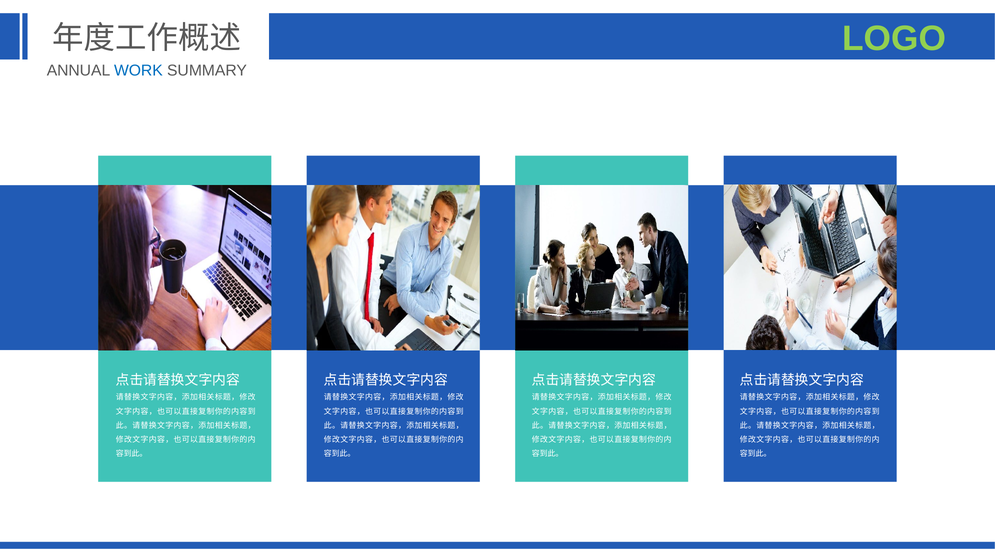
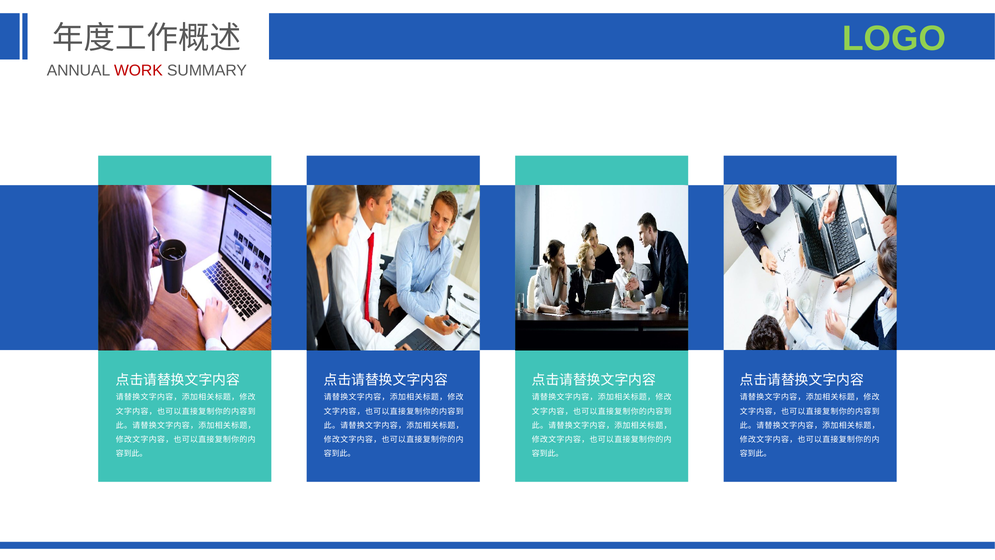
WORK colour: blue -> red (138, 70)
